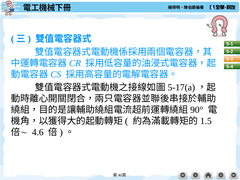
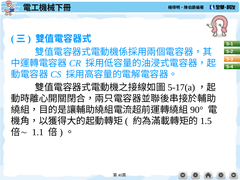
4.6: 4.6 -> 1.1 (38, 132)
